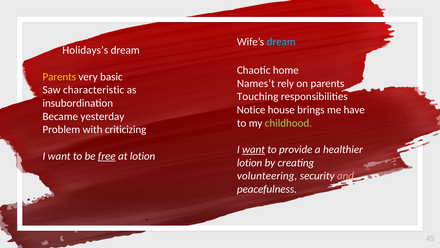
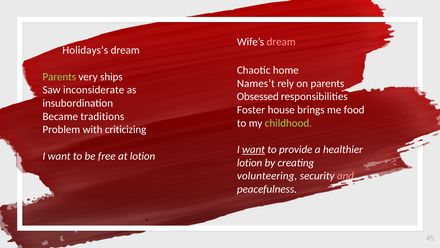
dream colour: light blue -> pink (281, 42)
Parents colour: yellow -> light green (59, 77)
basic: basic -> ships (111, 77)
characteristic: characteristic -> inconsiderate (94, 90)
Touching: Touching -> Obsessed (258, 96)
Notice: Notice -> Foster (251, 110)
have: have -> food (354, 110)
yesterday: yesterday -> traditions (102, 116)
free underline: present -> none (107, 156)
